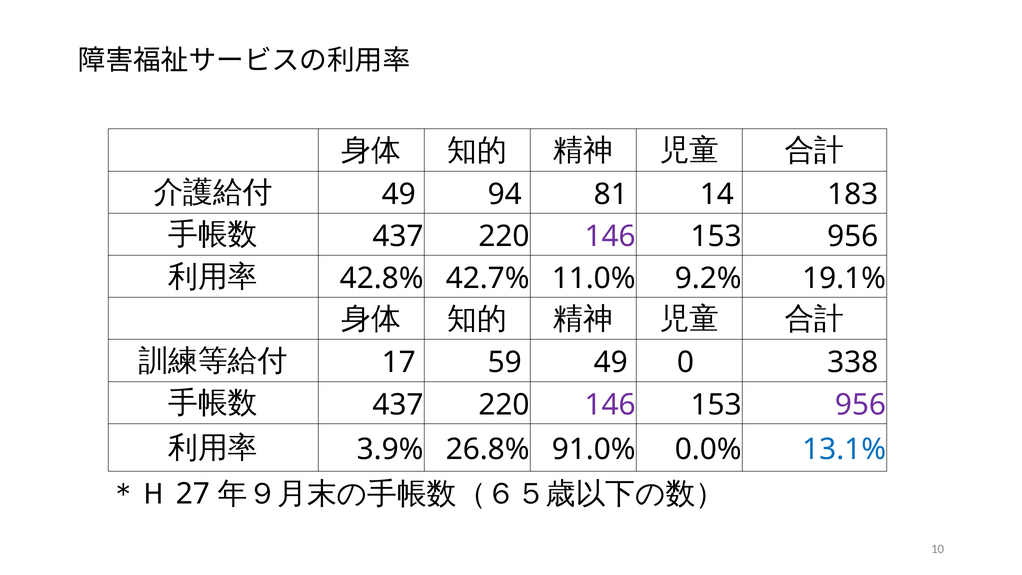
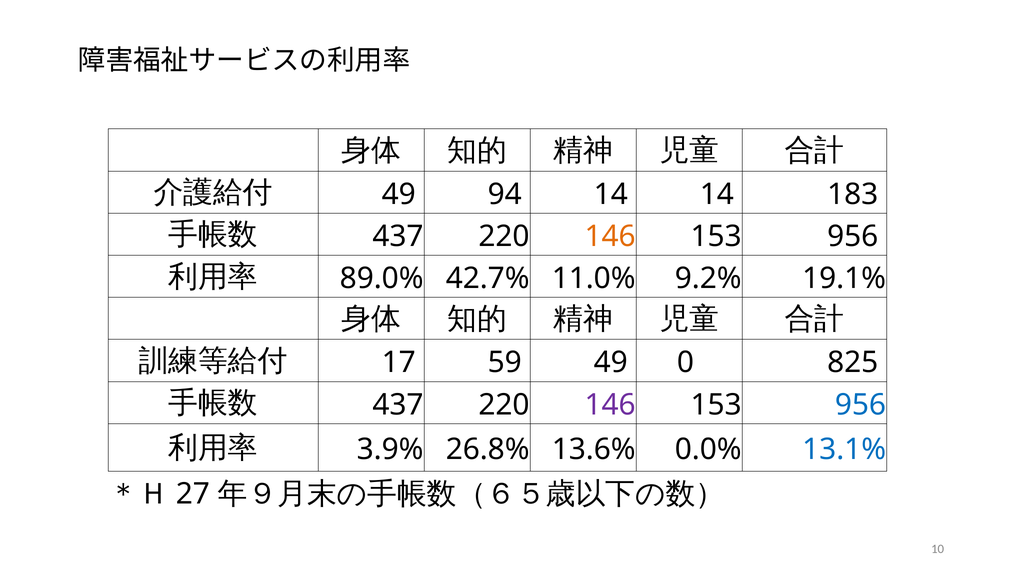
94 81: 81 -> 14 (611, 194)
146 colour: purple -> orange (610, 236)
42.8%: 42.8% -> 89.0% (382, 278)
338: 338 -> 825 (853, 363)
956 colour: purple -> blue (860, 405)
91.0%: 91.0% -> 13.6% (594, 449)
